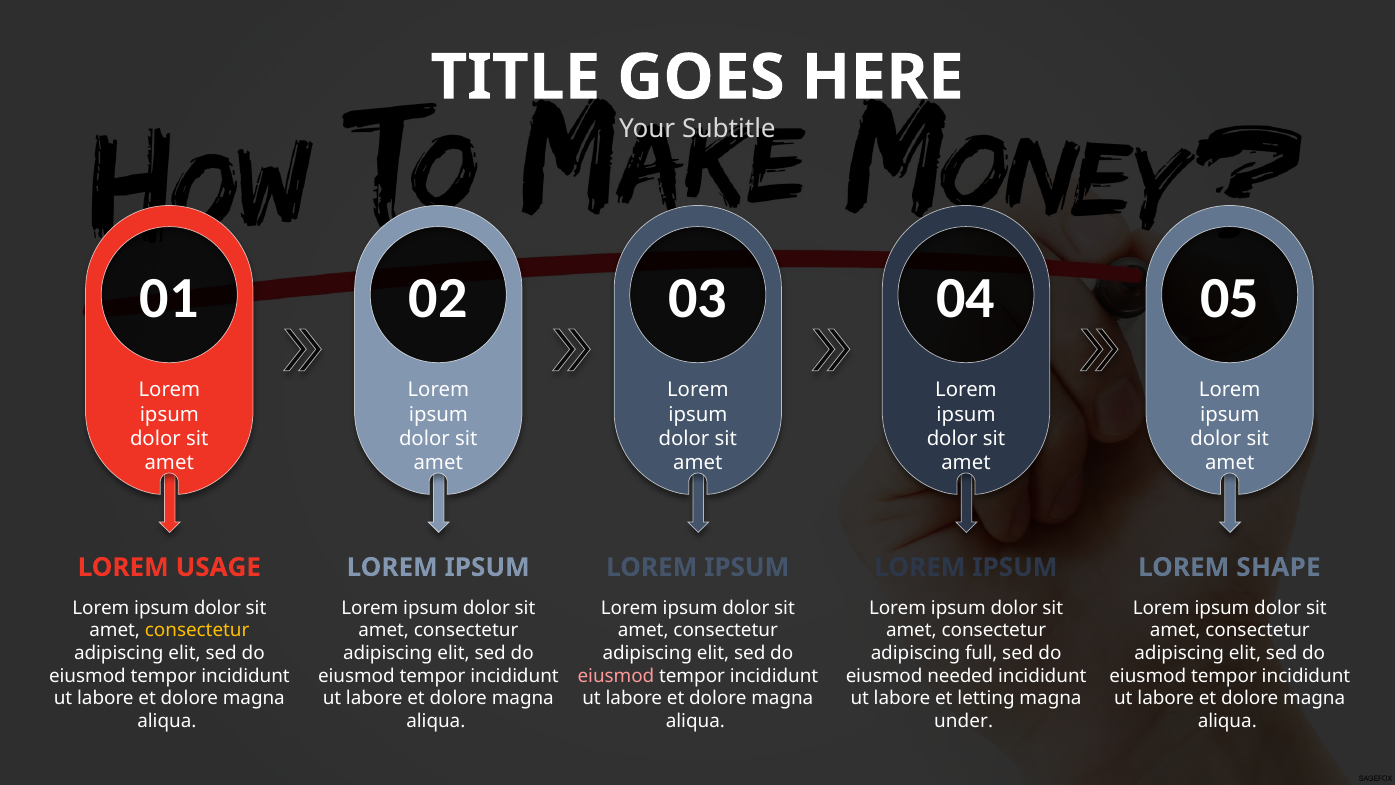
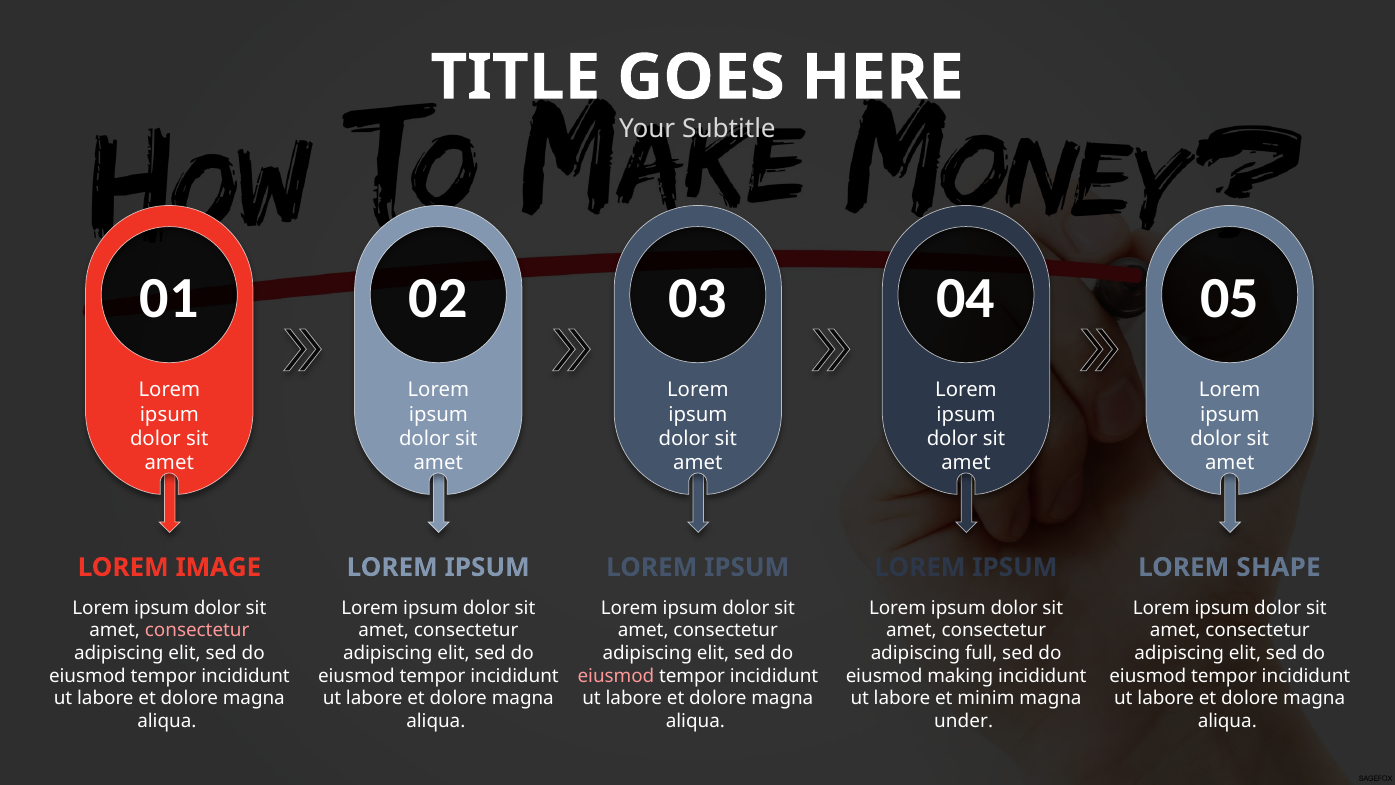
USAGE: USAGE -> IMAGE (218, 567)
consectetur colour: yellow -> pink (197, 630)
needed: needed -> making (960, 676)
letting: letting -> minim (986, 698)
